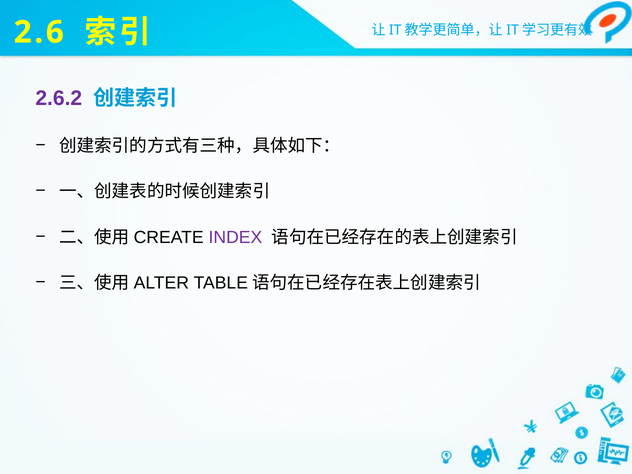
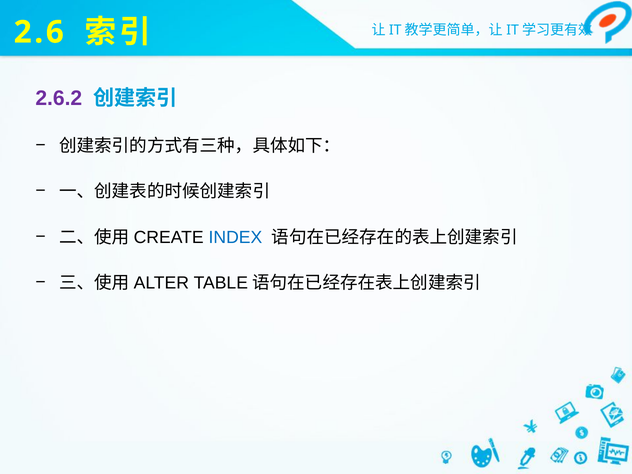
INDEX colour: purple -> blue (235, 237)
